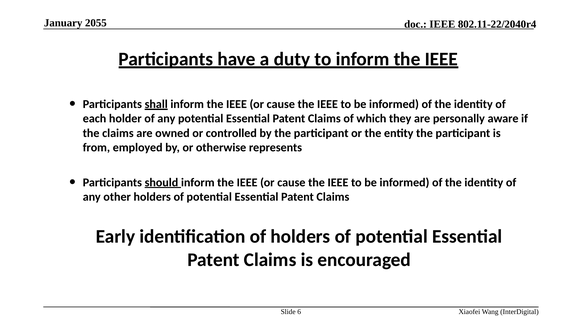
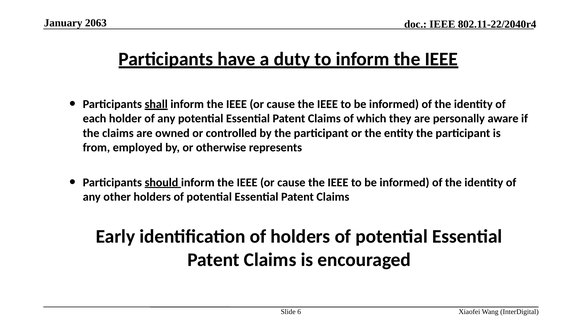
2055: 2055 -> 2063 (96, 23)
